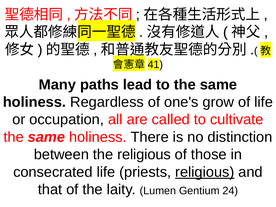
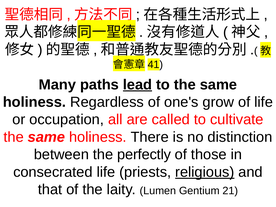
lead underline: none -> present (137, 85)
the religious: religious -> perfectly (144, 155)
24: 24 -> 21 (230, 191)
